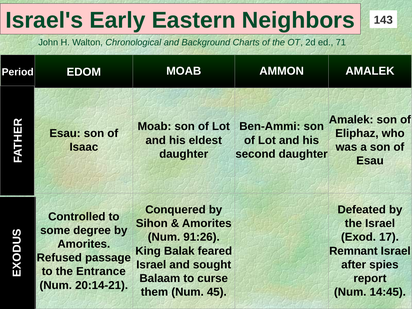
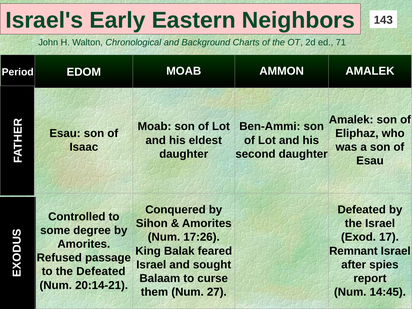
91:26: 91:26 -> 17:26 (202, 237)
the Entrance: Entrance -> Defeated (101, 272)
45: 45 -> 27 (217, 292)
